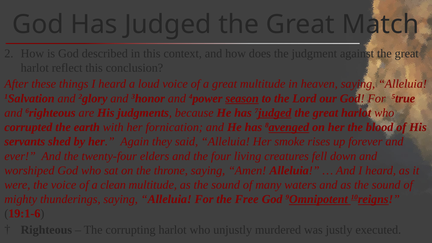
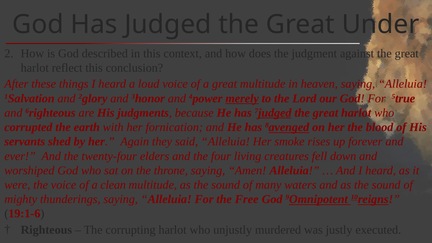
Match: Match -> Under (380, 25)
season: season -> merely (242, 98)
